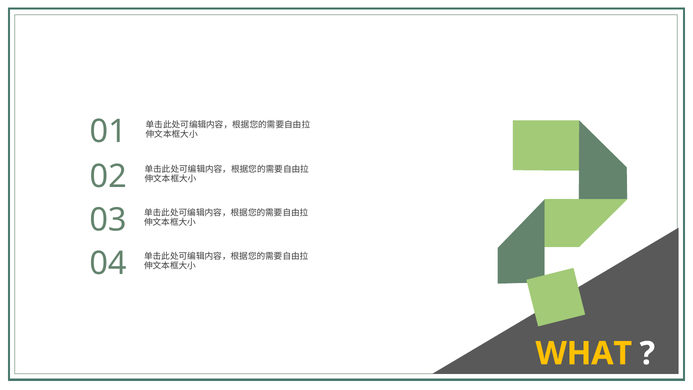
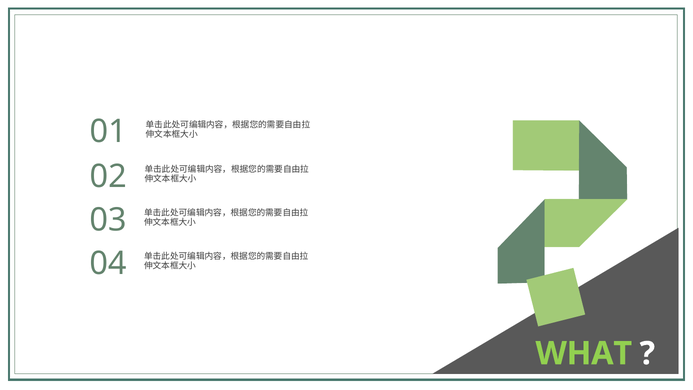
WHAT colour: yellow -> light green (584, 353)
